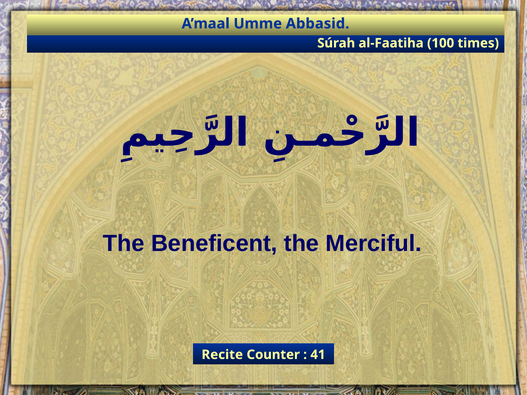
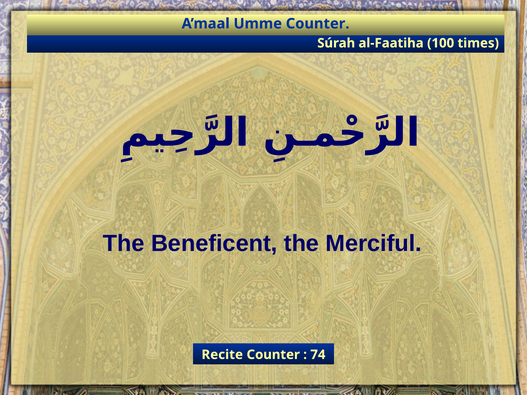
Umme Abbasid: Abbasid -> Counter (318, 24)
41: 41 -> 74 (318, 355)
